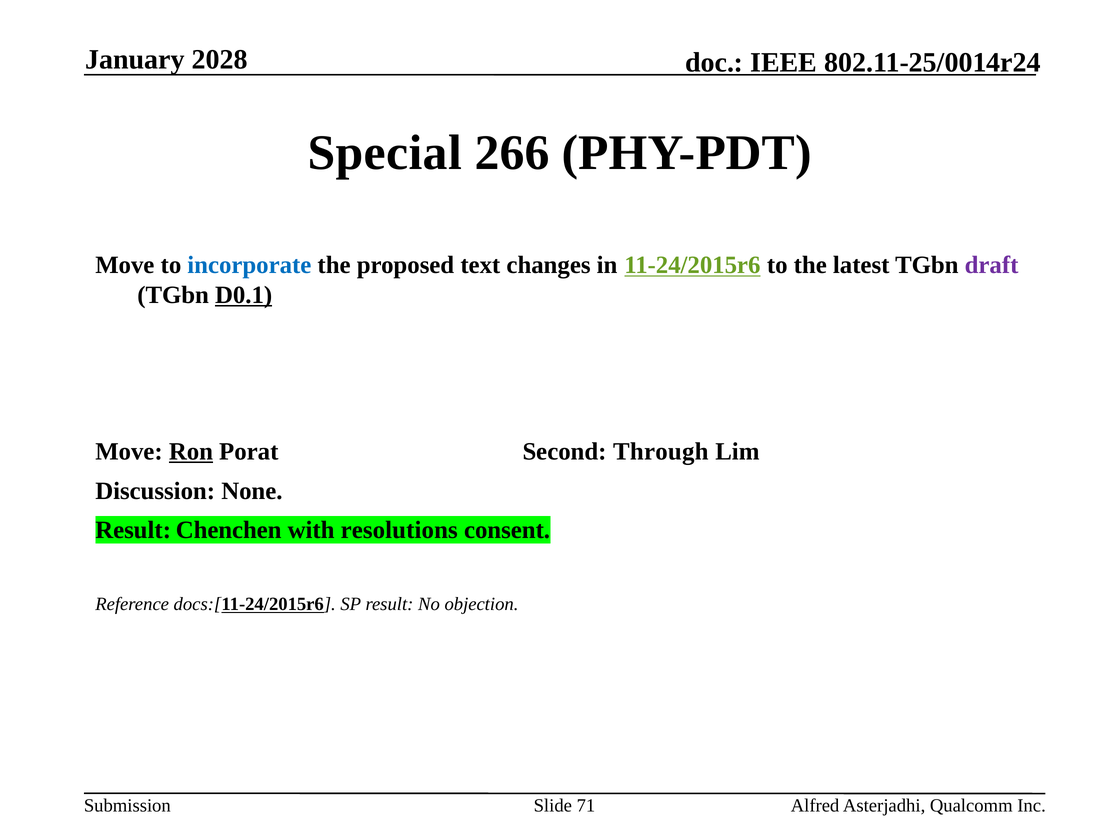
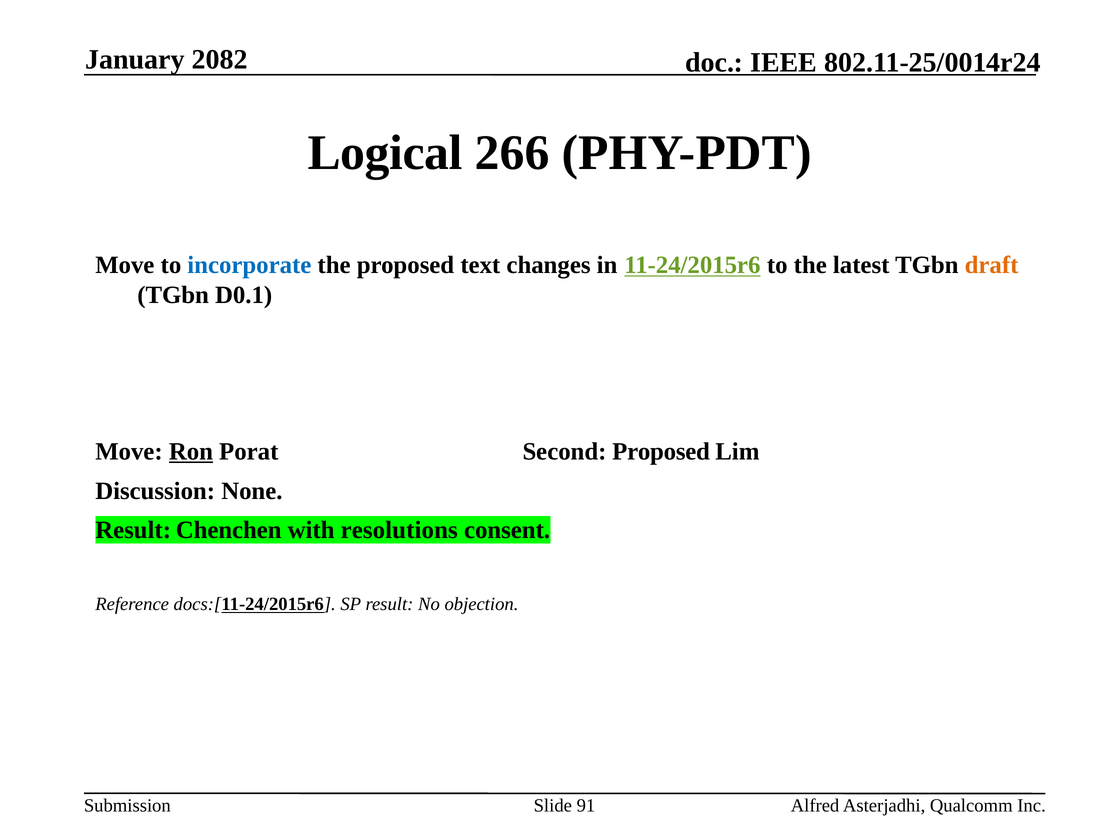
2028: 2028 -> 2082 (220, 59)
Special: Special -> Logical (385, 153)
draft colour: purple -> orange (992, 265)
D0.1 underline: present -> none (244, 295)
Second Through: Through -> Proposed (661, 452)
71: 71 -> 91 (586, 806)
